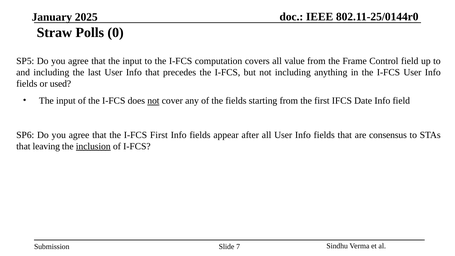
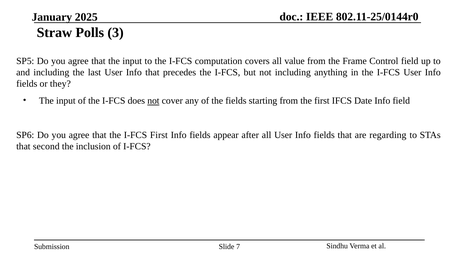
0: 0 -> 3 (116, 33)
used: used -> they (60, 84)
consensus: consensus -> regarding (388, 135)
leaving: leaving -> second (46, 146)
inclusion underline: present -> none (93, 146)
